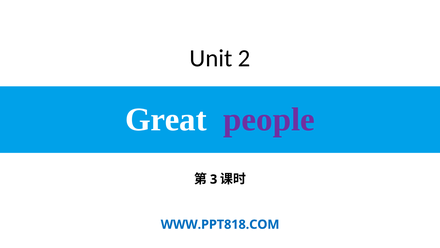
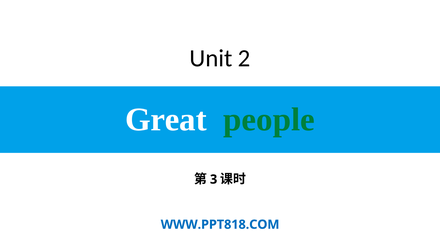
people colour: purple -> green (269, 119)
